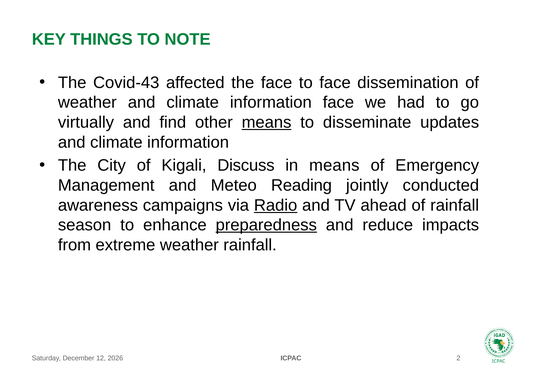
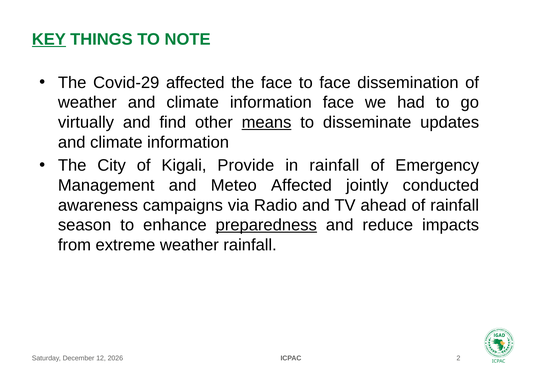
KEY underline: none -> present (49, 39)
Covid-43: Covid-43 -> Covid-29 (126, 82)
Discuss: Discuss -> Provide (246, 165)
in means: means -> rainfall (334, 165)
Meteo Reading: Reading -> Affected (301, 185)
Radio underline: present -> none (276, 205)
